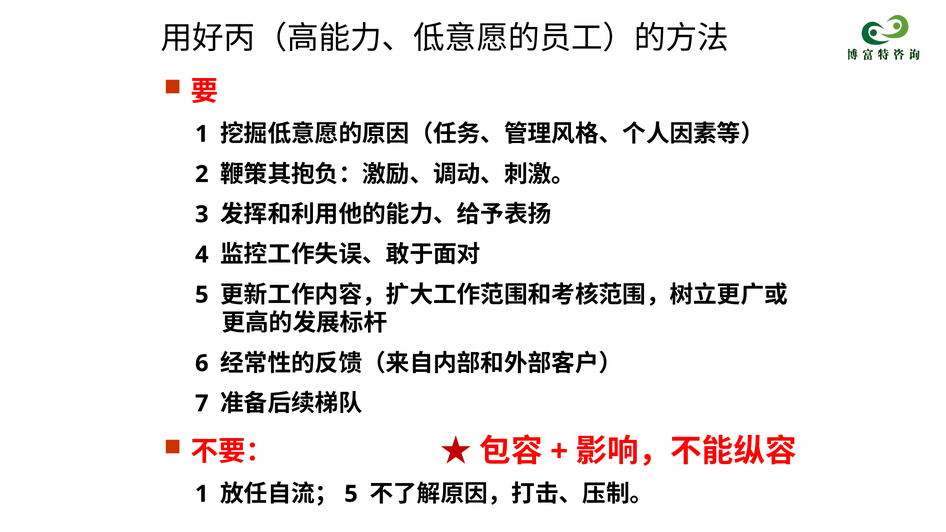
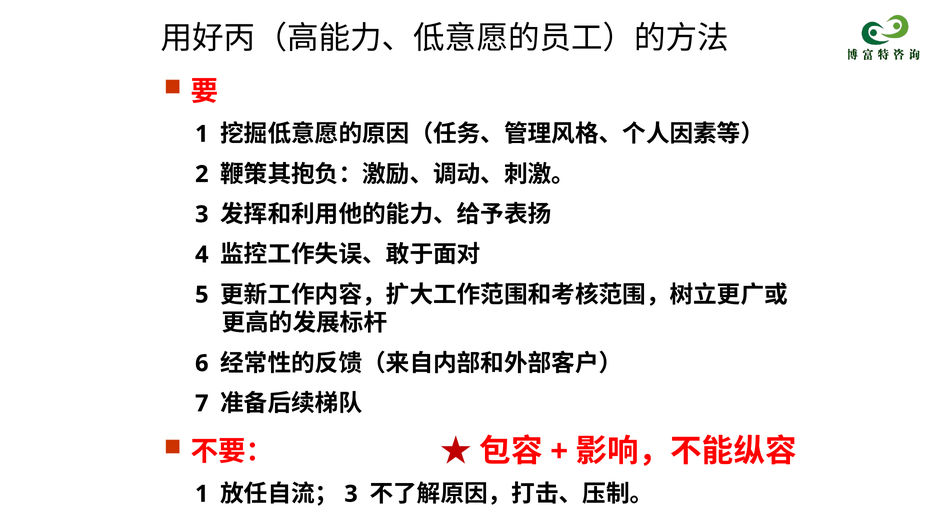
5: 5 -> 3 (351, 494)
